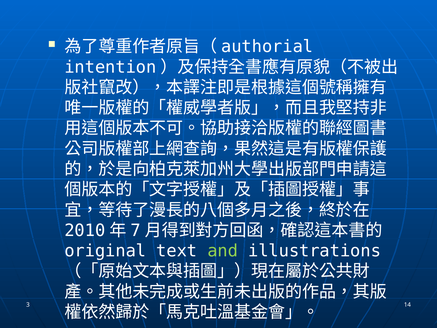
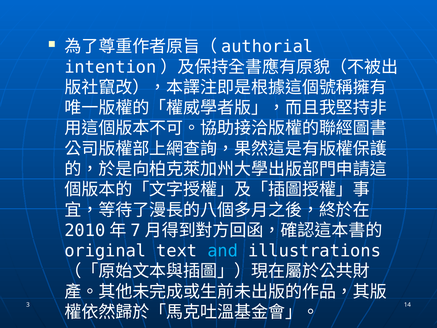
and colour: light green -> light blue (223, 251)
